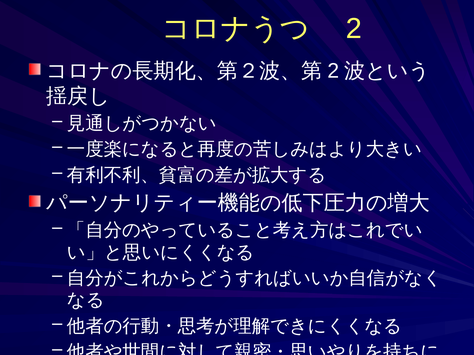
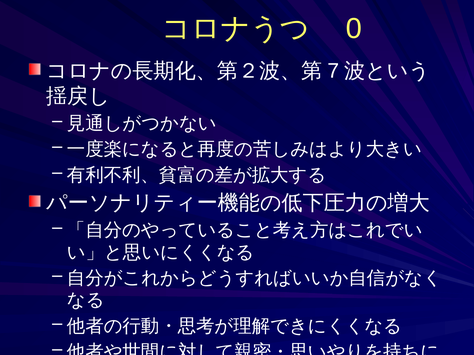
2: 2 -> 0 (354, 29)
2: 2 -> 7 (333, 71)
